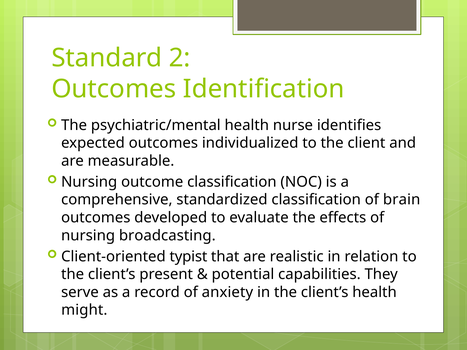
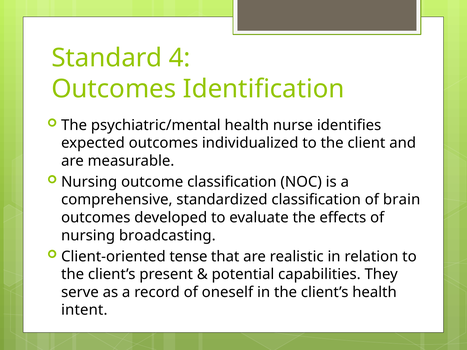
2: 2 -> 4 (180, 58)
typist: typist -> tense (188, 257)
anxiety: anxiety -> oneself (227, 292)
might: might -> intent (84, 310)
